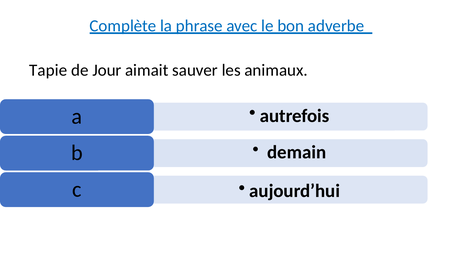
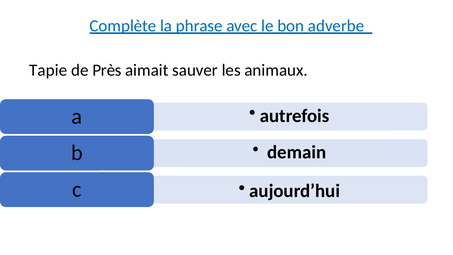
Jour: Jour -> Près (107, 70)
